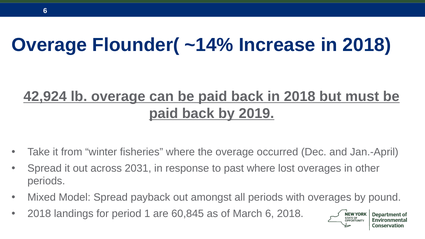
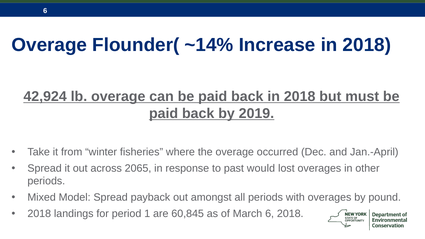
2031: 2031 -> 2065 (138, 168)
past where: where -> would (261, 168)
